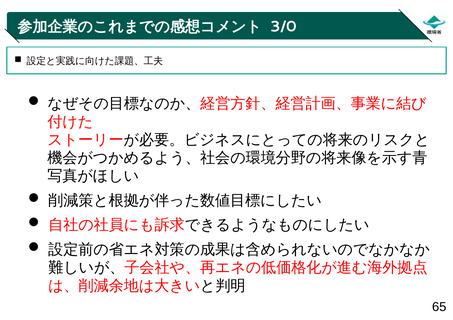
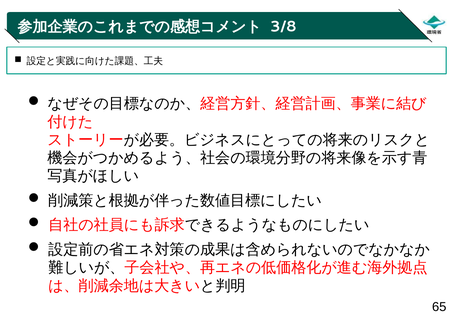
3/0: 3/0 -> 3/8 (283, 26)
